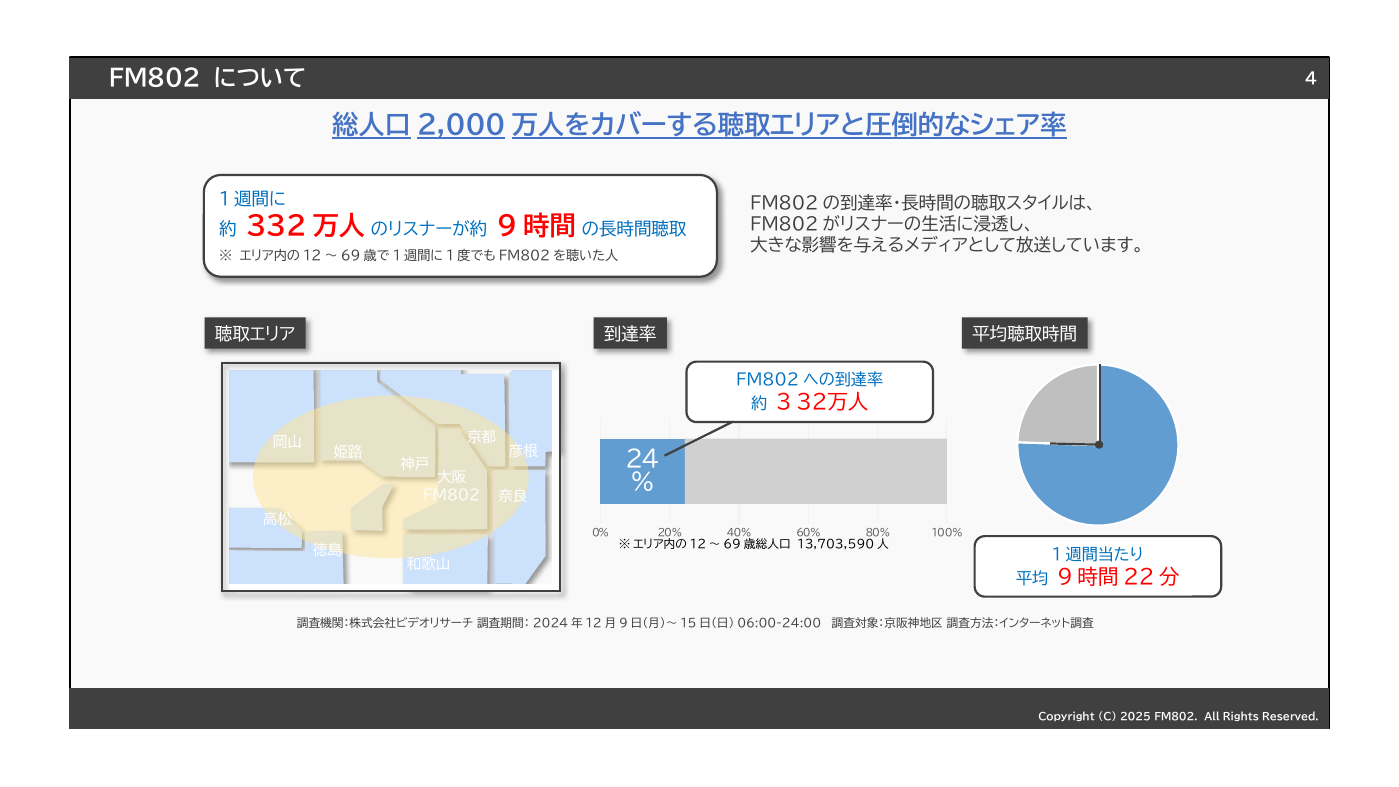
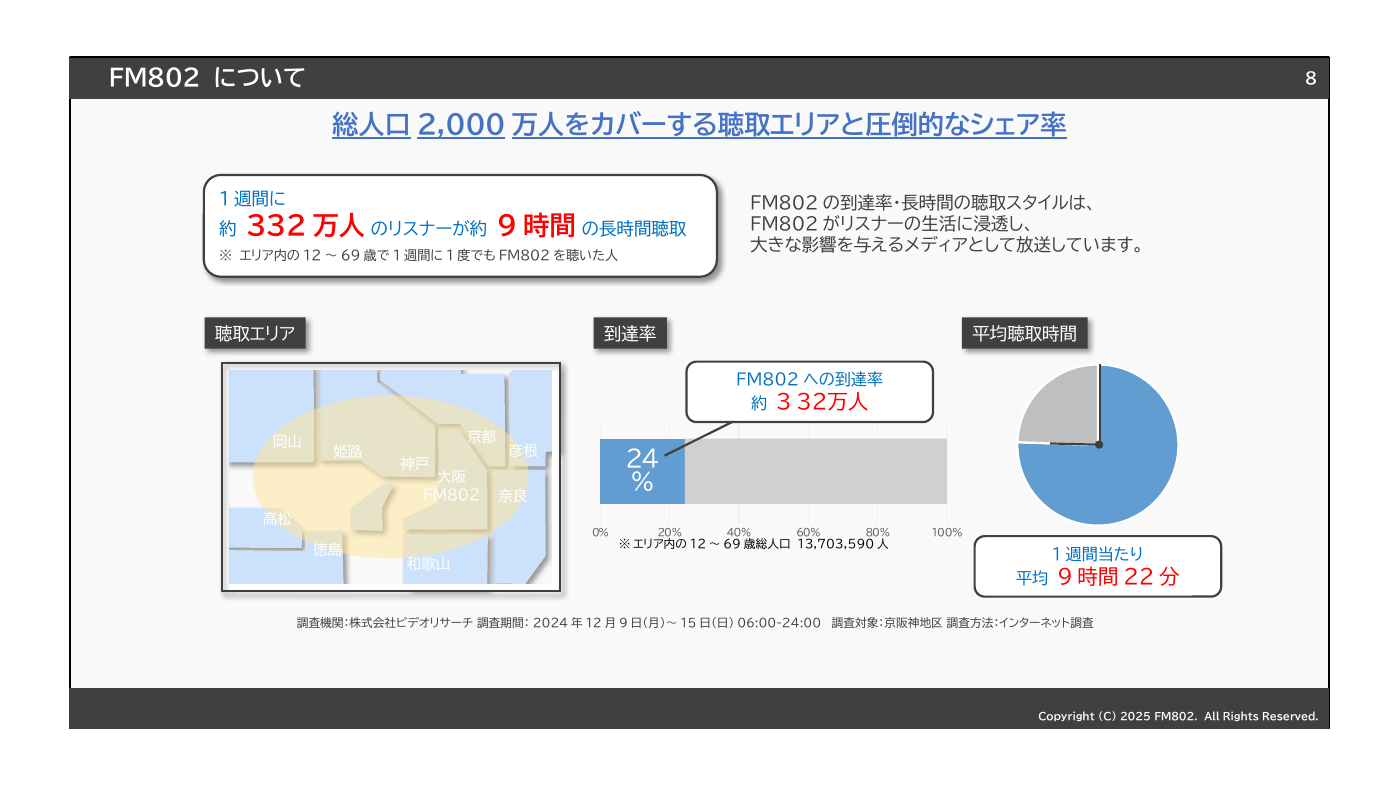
4: 4 -> 8 (1311, 80)
